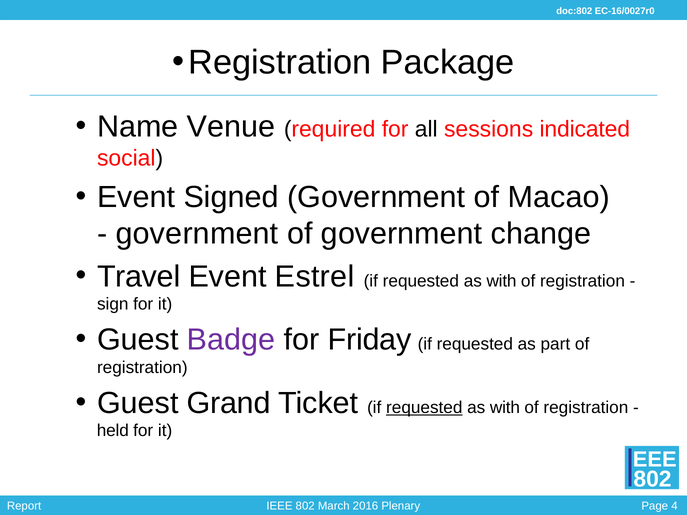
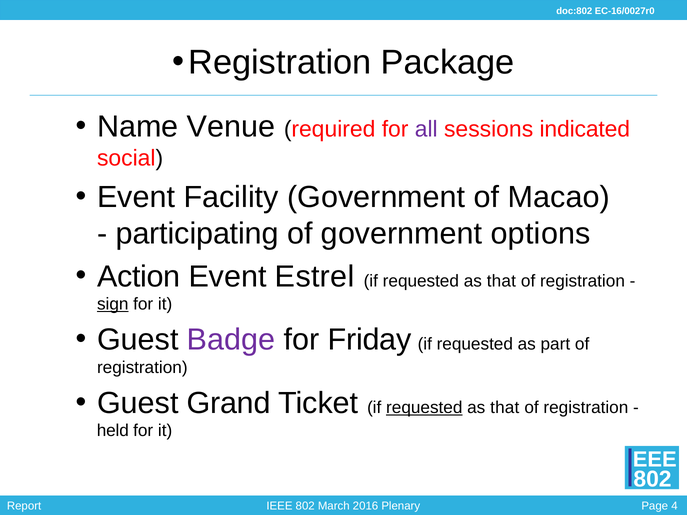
all colour: black -> purple (426, 129)
Signed: Signed -> Facility (231, 197)
government: government -> participating (197, 234)
change: change -> options (541, 234)
Travel: Travel -> Action (139, 277)
with: with -> that (501, 281)
sign underline: none -> present (113, 304)
with: with -> that (505, 408)
